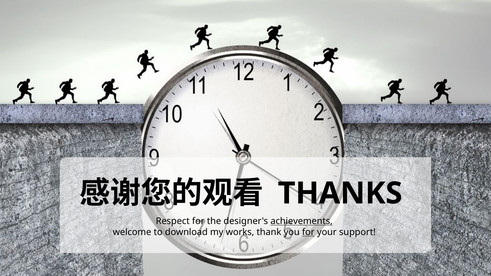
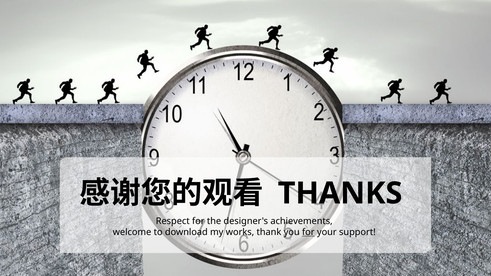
achievements underline: present -> none (302, 221)
